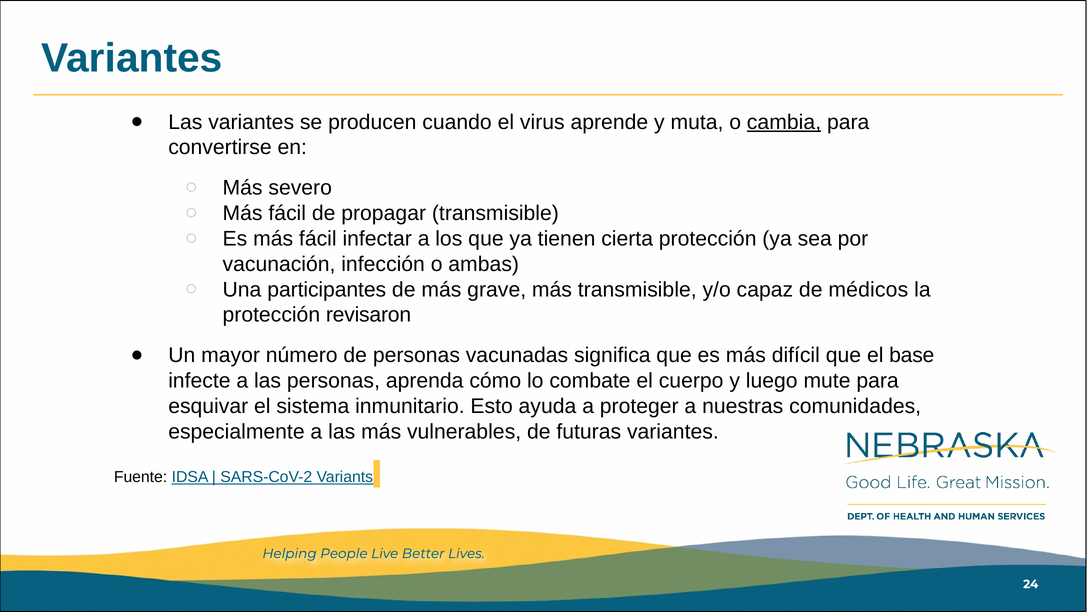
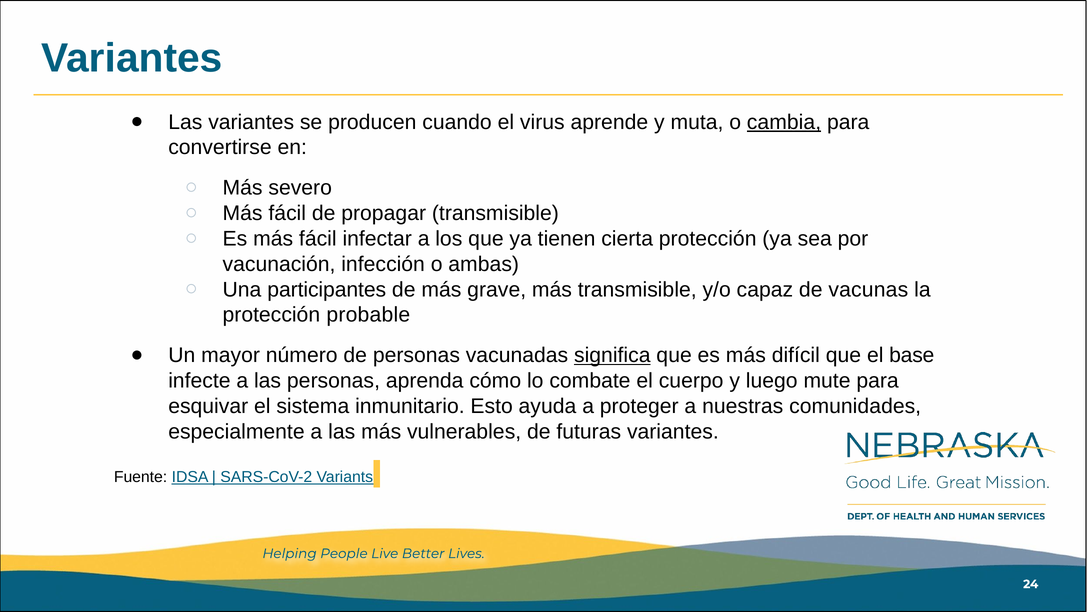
médicos: médicos -> vacunas (868, 289)
revisaron: revisaron -> probable (368, 315)
significa underline: none -> present (612, 355)
